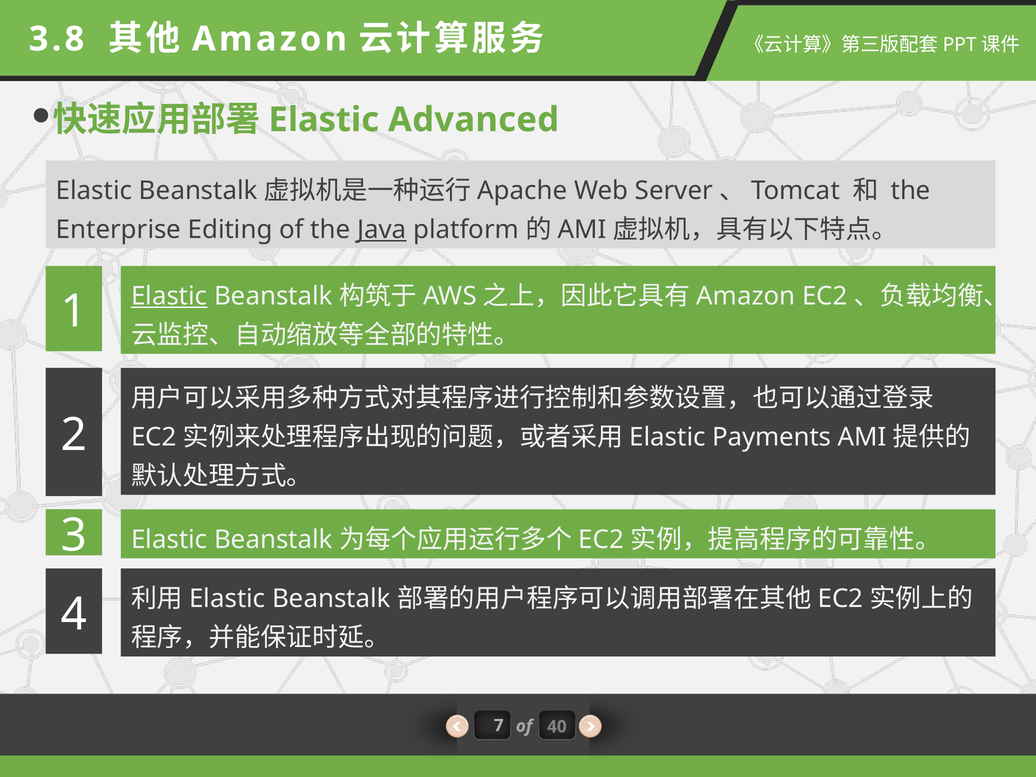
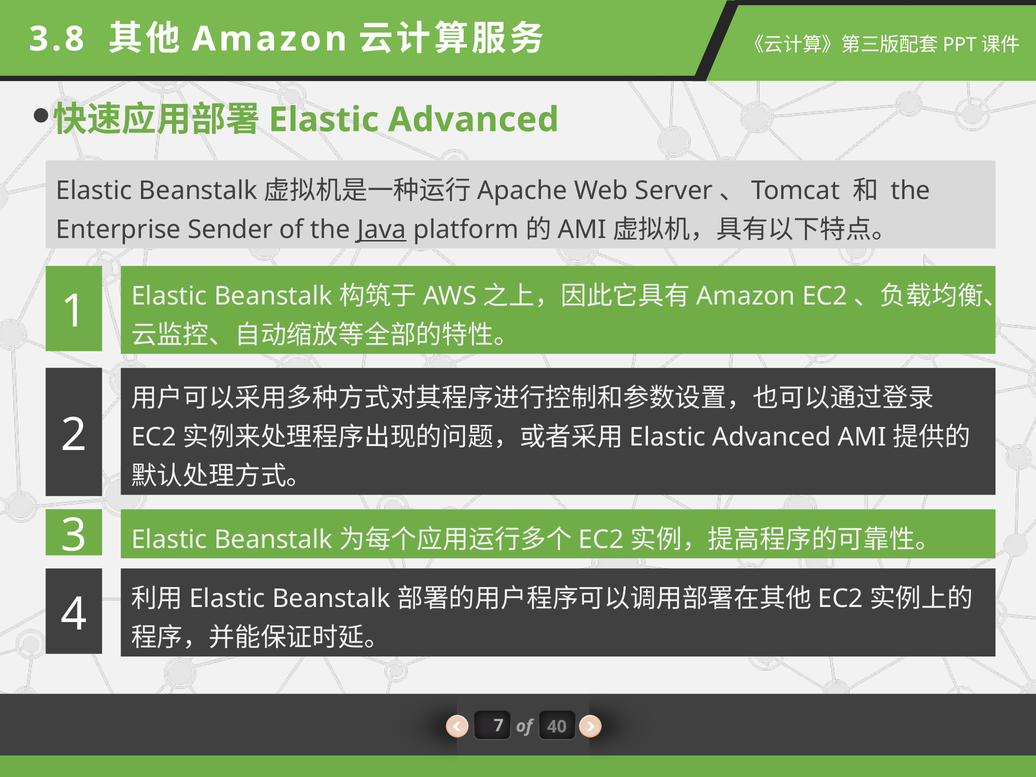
Editing: Editing -> Sender (230, 229)
Elastic underline: present -> none (169, 296)
Payments: Payments -> Advanced (772, 437)
